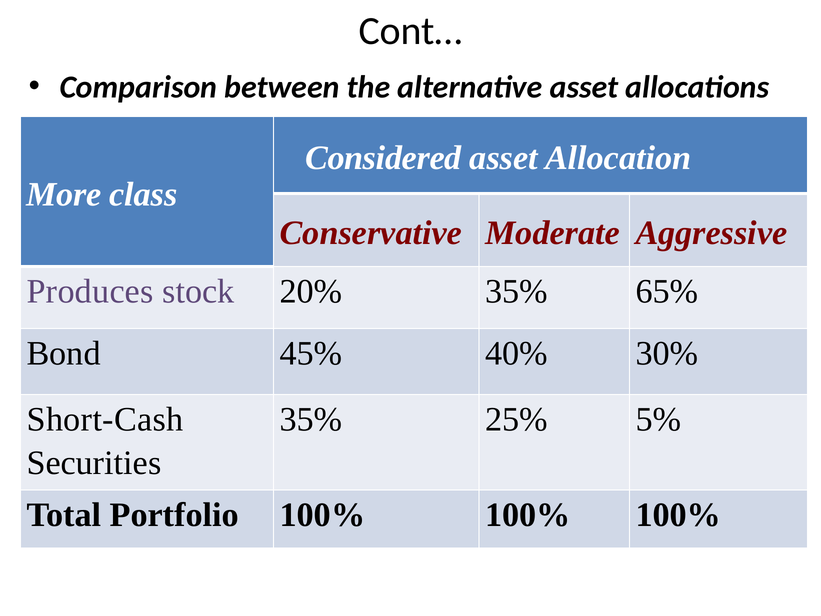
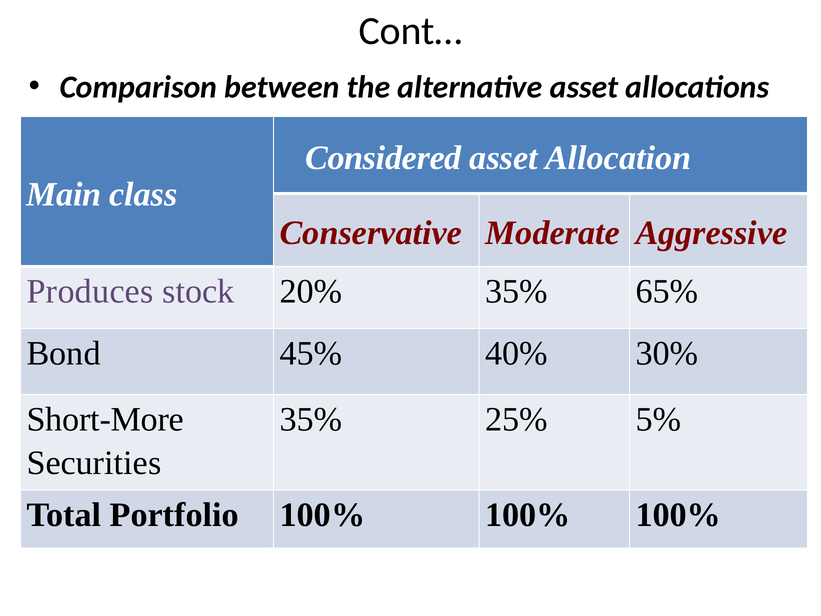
More: More -> Main (64, 194)
Short-Cash: Short-Cash -> Short-More (105, 419)
